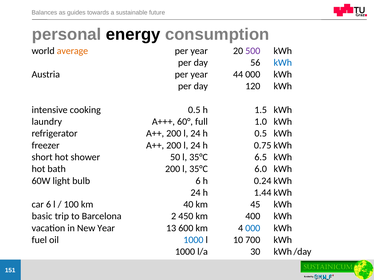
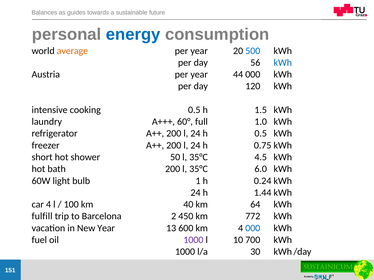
energy colour: black -> blue (133, 34)
500 colour: purple -> blue (253, 51)
6.5: 6.5 -> 4.5 (261, 157)
bulb 6: 6 -> 1 (198, 181)
car 6: 6 -> 4 (49, 205)
45: 45 -> 64 (255, 205)
basic: basic -> fulfill (42, 217)
400: 400 -> 772 (253, 217)
1000 colour: blue -> purple (193, 240)
